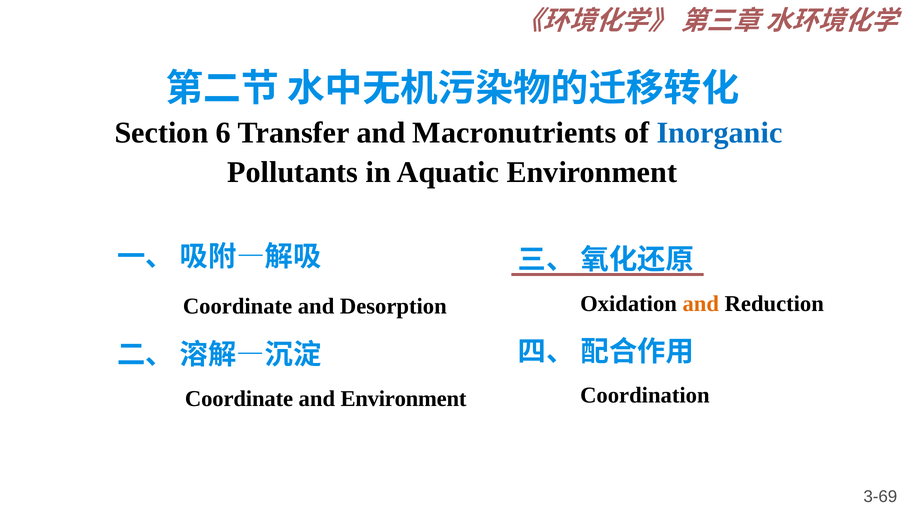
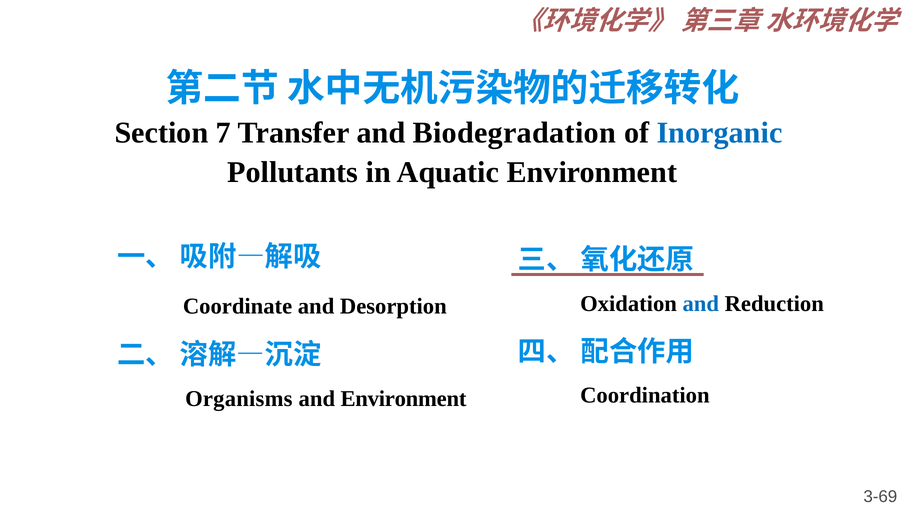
6: 6 -> 7 (223, 133)
Macronutrients: Macronutrients -> Biodegradation (514, 133)
and colour: orange -> blue (701, 304)
Coordinate: Coordinate -> Organisms (239, 399)
